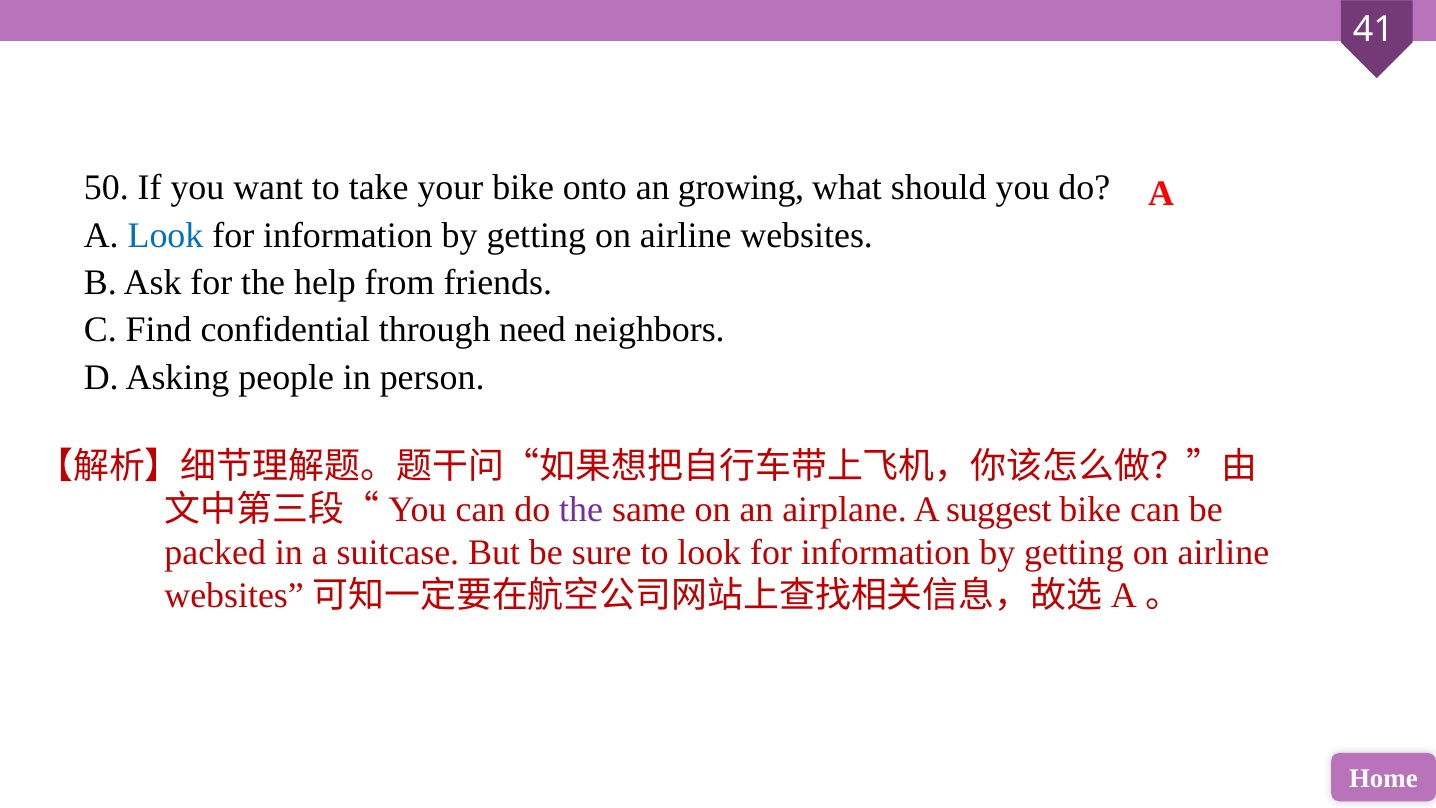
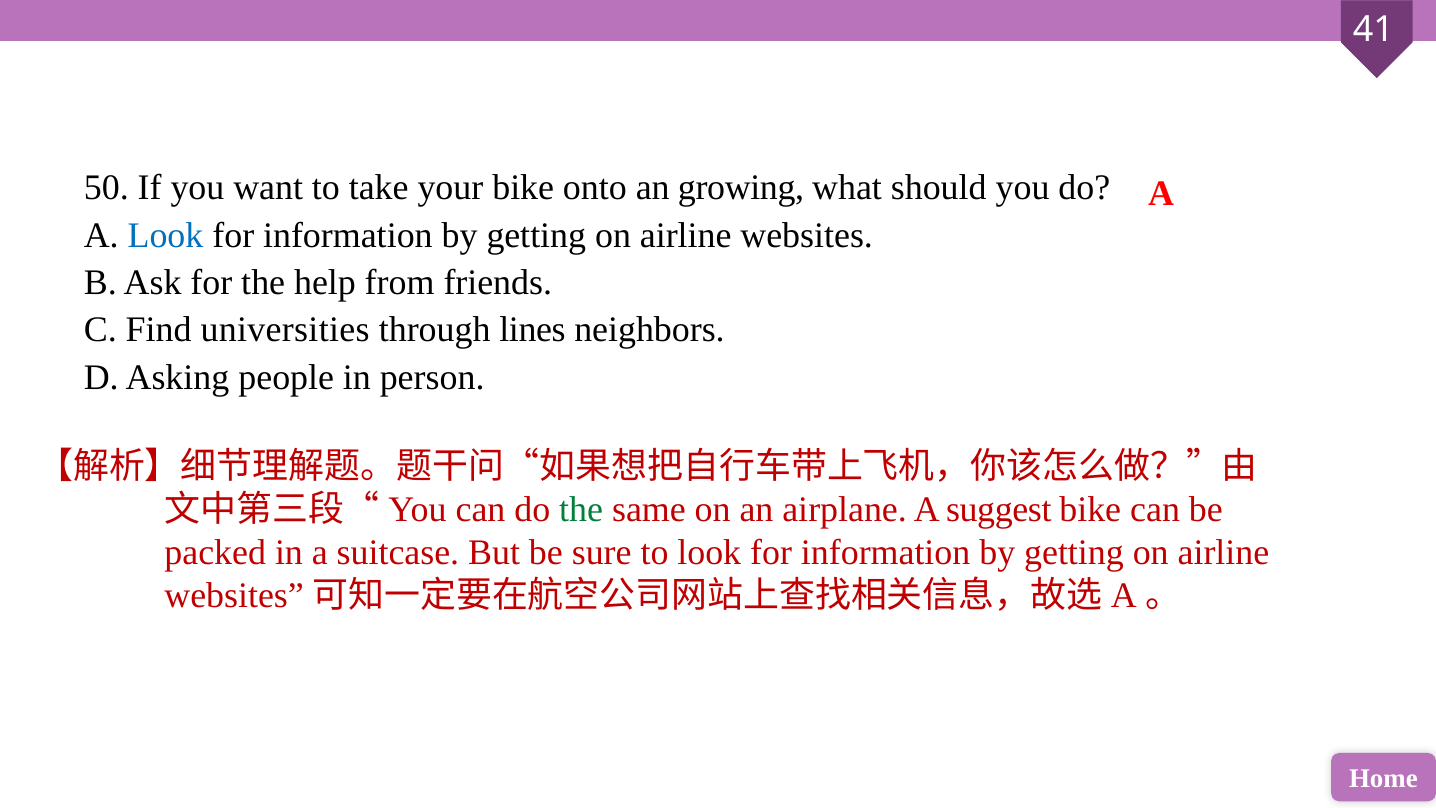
confidential: confidential -> universities (285, 330)
need: need -> lines (533, 330)
the colour: purple -> green (581, 510)
